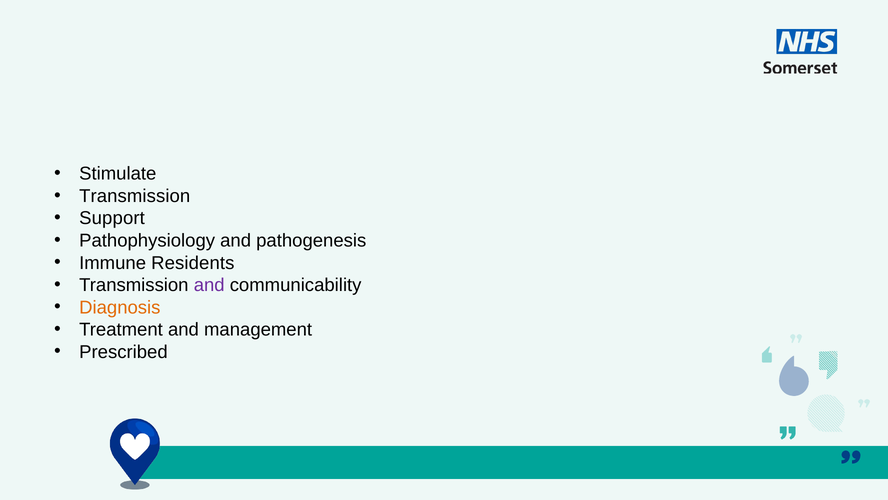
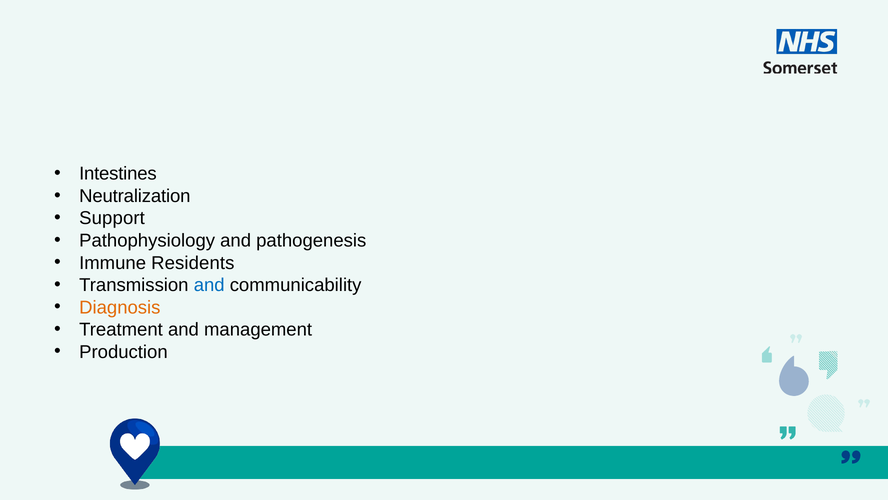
Stimulate: Stimulate -> Intestines (118, 174)
Transmission: Transmission -> Neutralization (135, 196)
and colour: purple -> blue (209, 285)
Prescribed: Prescribed -> Production (123, 352)
